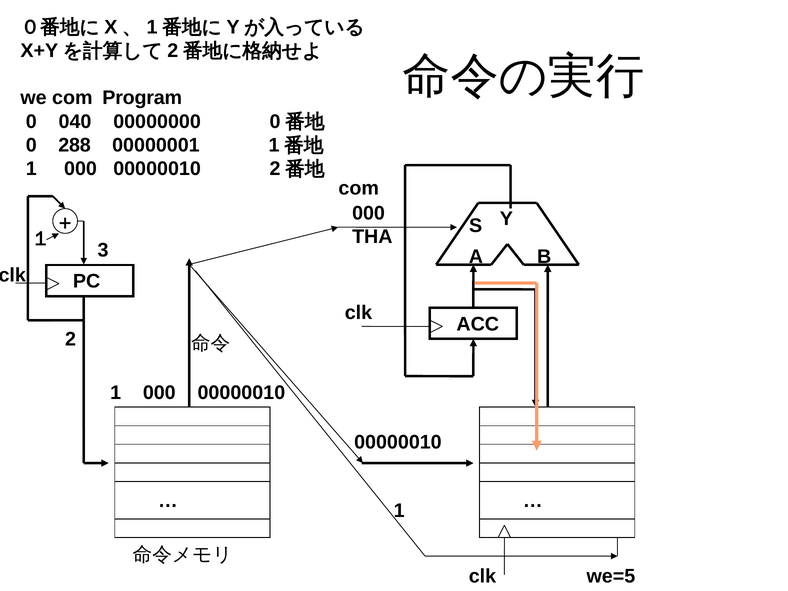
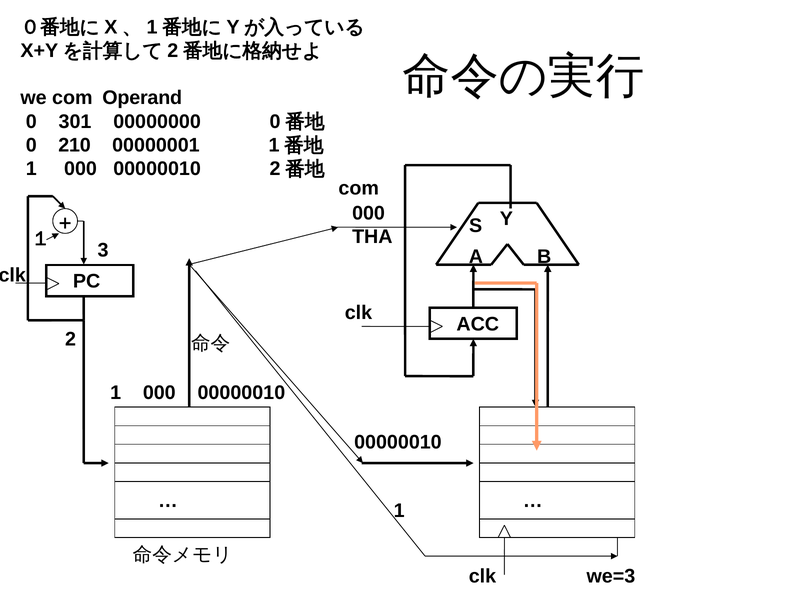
Program: Program -> Operand (142, 98)
040: 040 -> 301 (75, 122)
288: 288 -> 210 (75, 145)
we=5: we=5 -> we=3 (611, 576)
